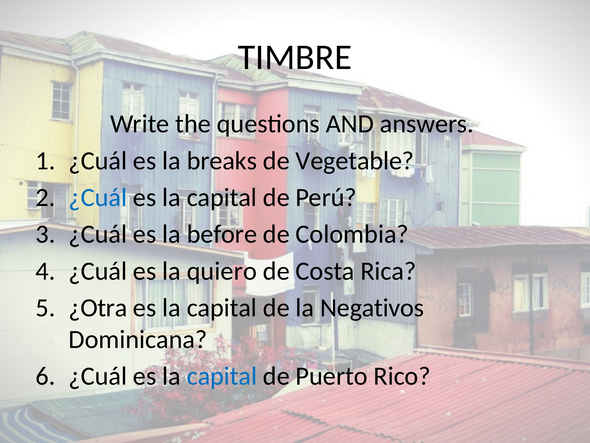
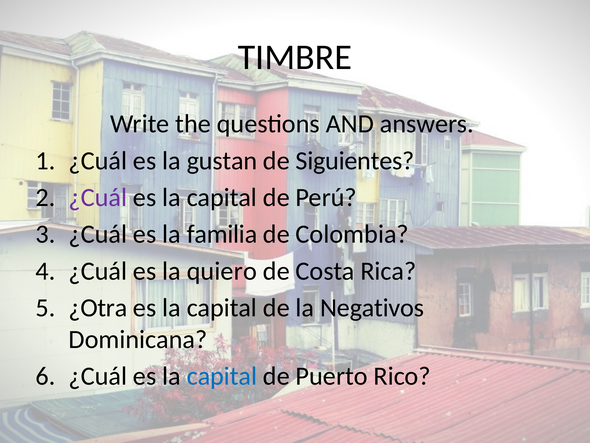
breaks: breaks -> gustan (222, 161)
Vegetable: Vegetable -> Siguientes (355, 161)
¿Cuál colour: blue -> purple (98, 197)
before: before -> familia (222, 234)
